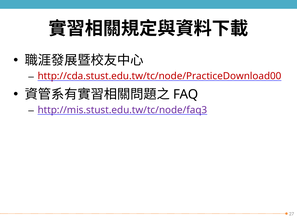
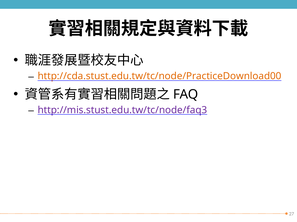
http://cda.stust.edu.tw/tc/node/PracticeDownload00 colour: red -> orange (160, 76)
